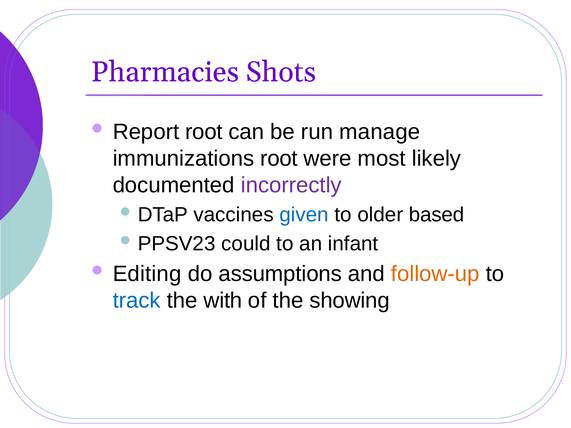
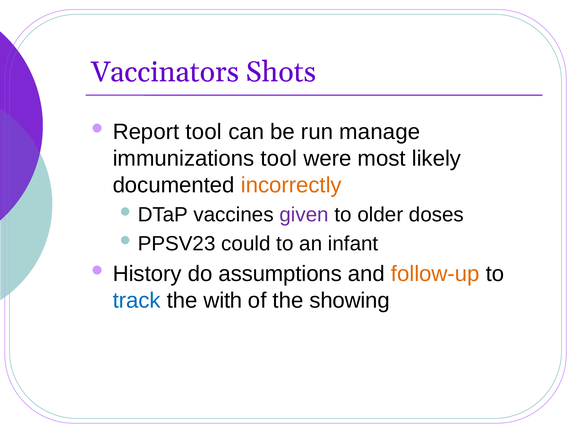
Pharmacies: Pharmacies -> Vaccinators (165, 72)
Report root: root -> tool (204, 132)
immunizations root: root -> tool (279, 159)
incorrectly colour: purple -> orange (291, 185)
given colour: blue -> purple (304, 215)
based: based -> doses (436, 215)
Editing: Editing -> History (147, 274)
